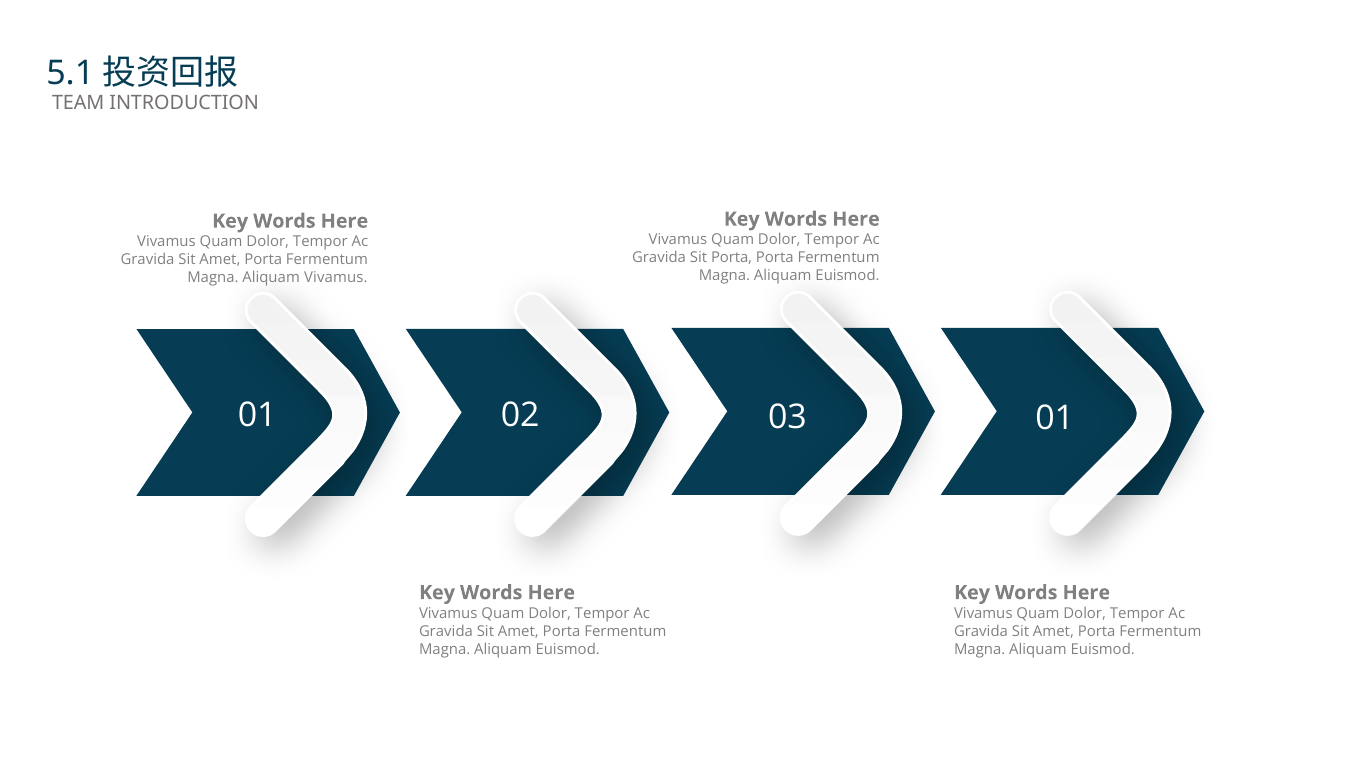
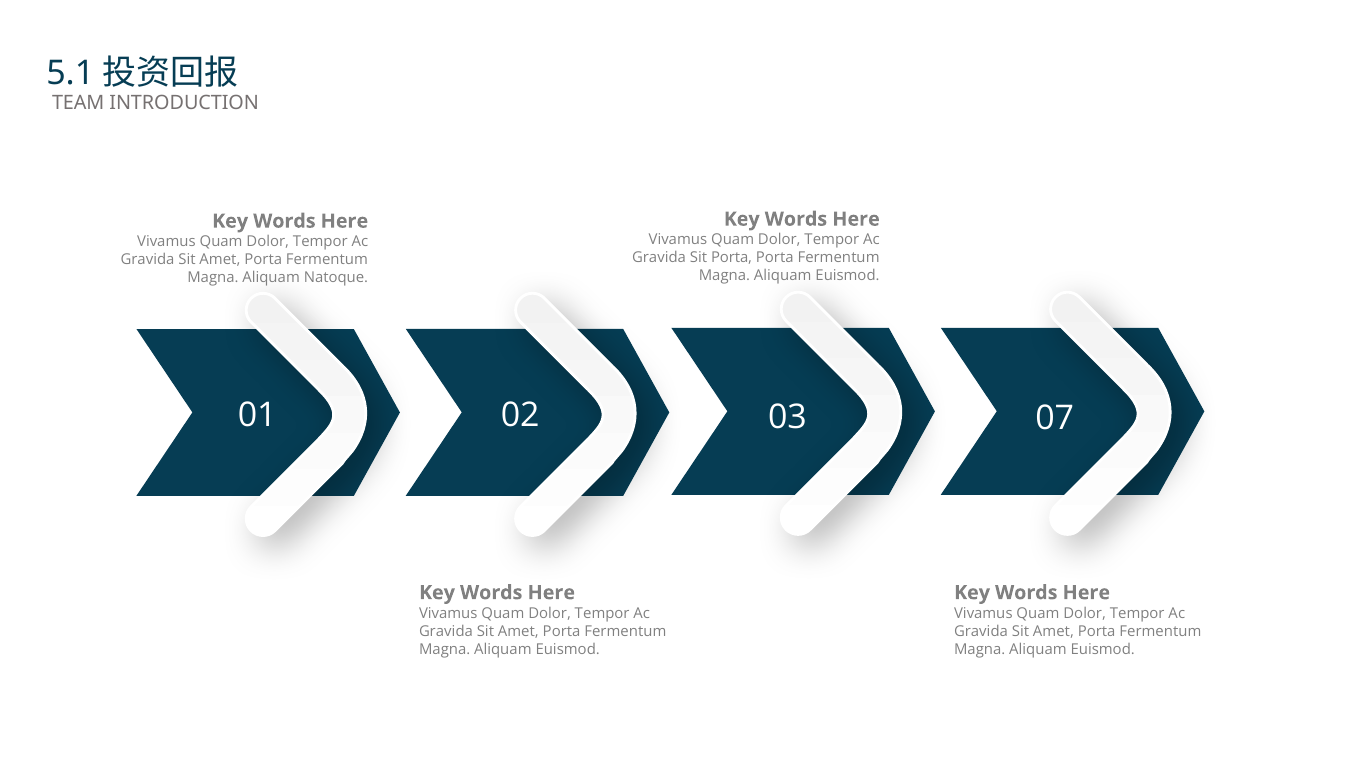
Aliquam Vivamus: Vivamus -> Natoque (336, 278)
03 01: 01 -> 07 (1055, 418)
